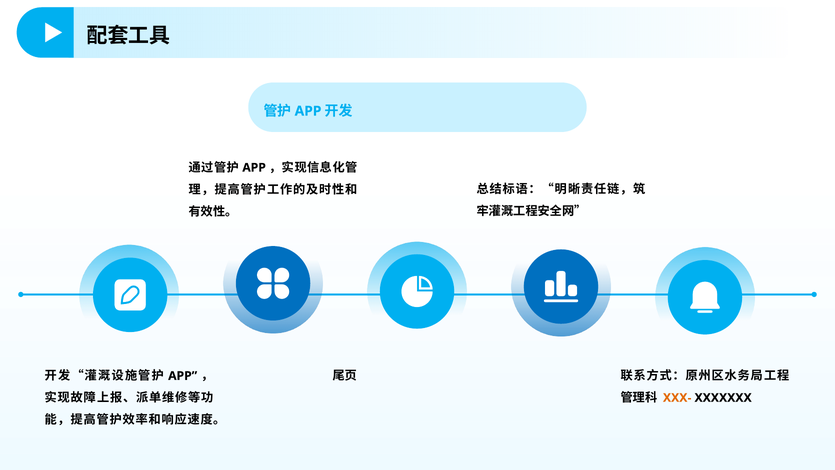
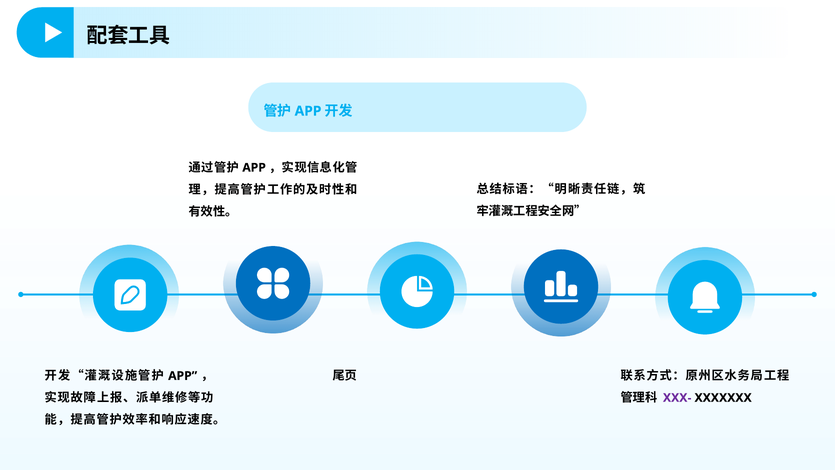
XXX- colour: orange -> purple (677, 398)
